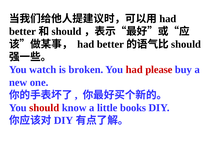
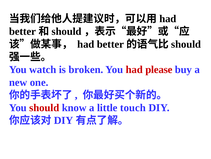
books: books -> touch (133, 107)
